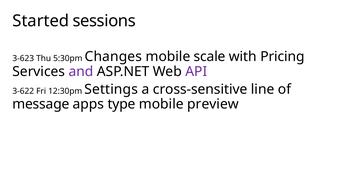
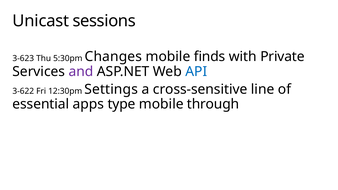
Started: Started -> Unicast (41, 21)
scale: scale -> finds (210, 57)
Pricing: Pricing -> Private (282, 57)
API colour: purple -> blue (196, 72)
message: message -> essential (41, 104)
preview: preview -> through (213, 104)
